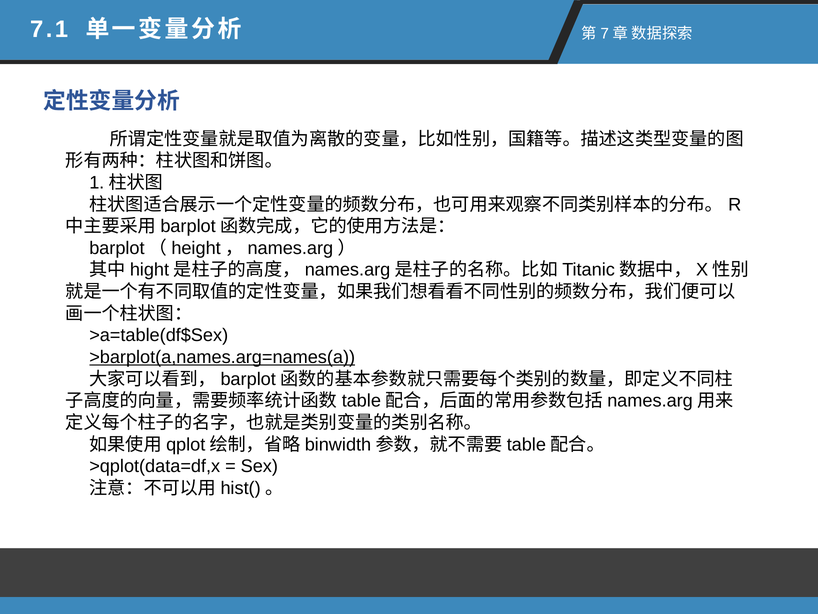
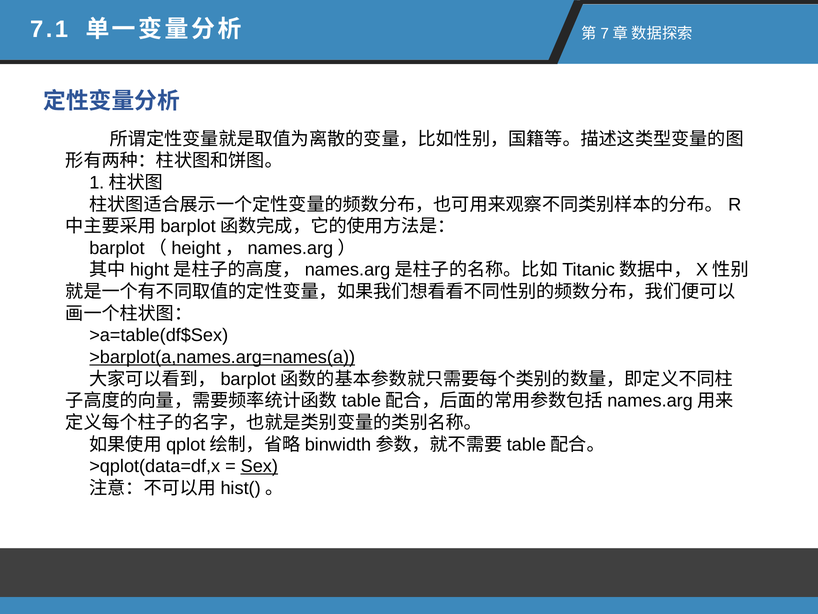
Sex underline: none -> present (259, 466)
